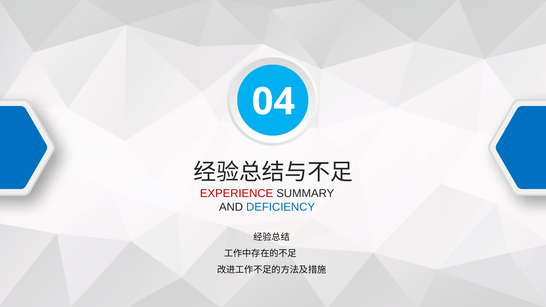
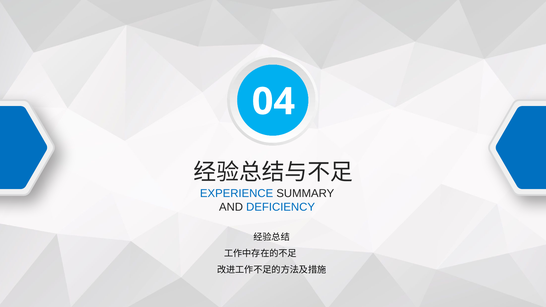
EXPERIENCE colour: red -> blue (237, 194)
